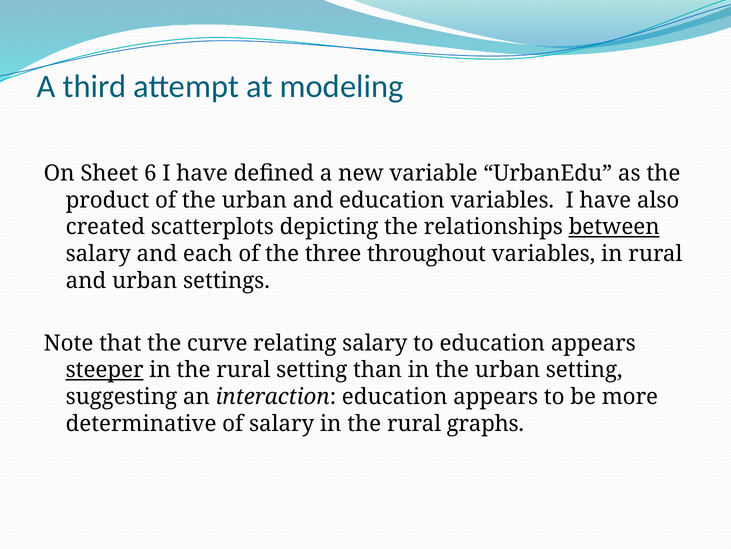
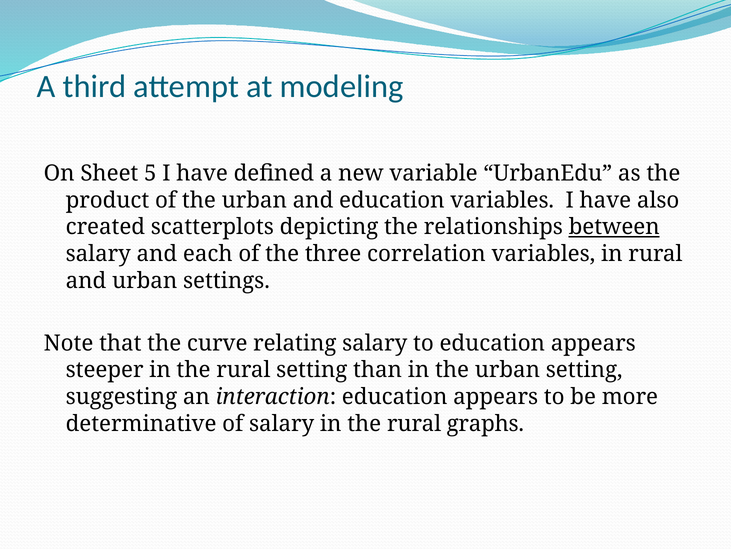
6: 6 -> 5 (150, 173)
throughout: throughout -> correlation (426, 254)
steeper underline: present -> none (105, 370)
